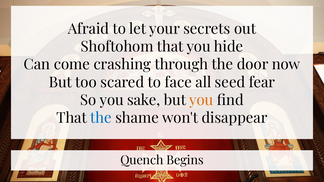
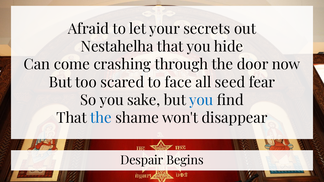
Shoftohom: Shoftohom -> Nestahelha (117, 47)
you colour: orange -> blue (201, 100)
Quench: Quench -> Despair (142, 160)
